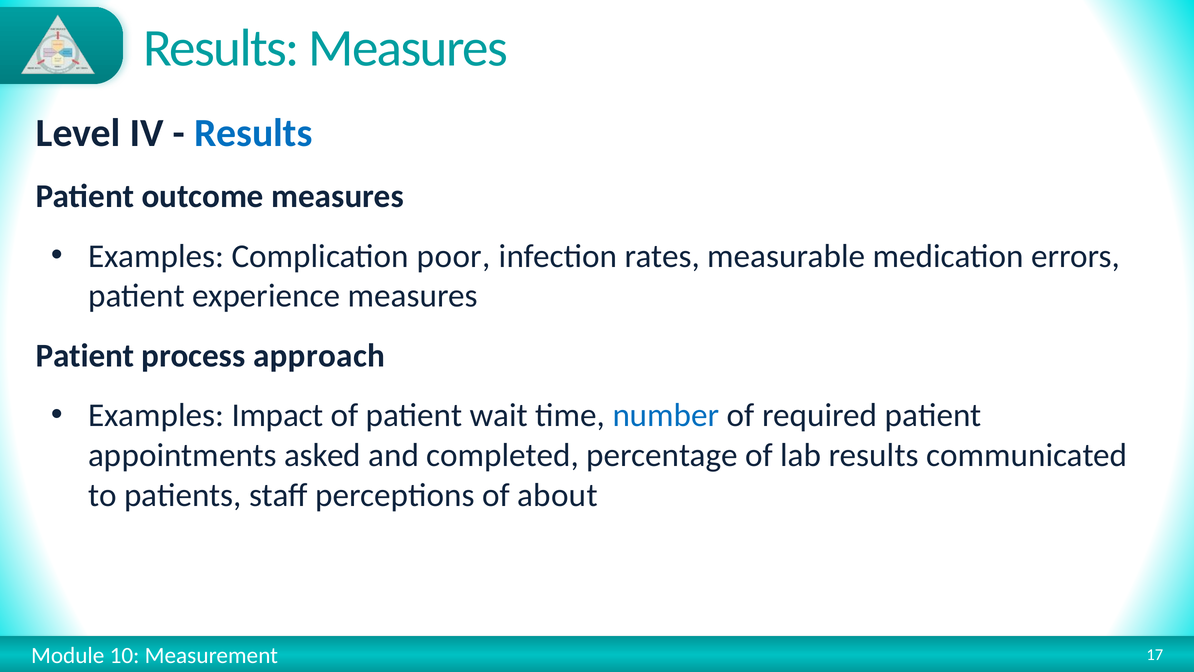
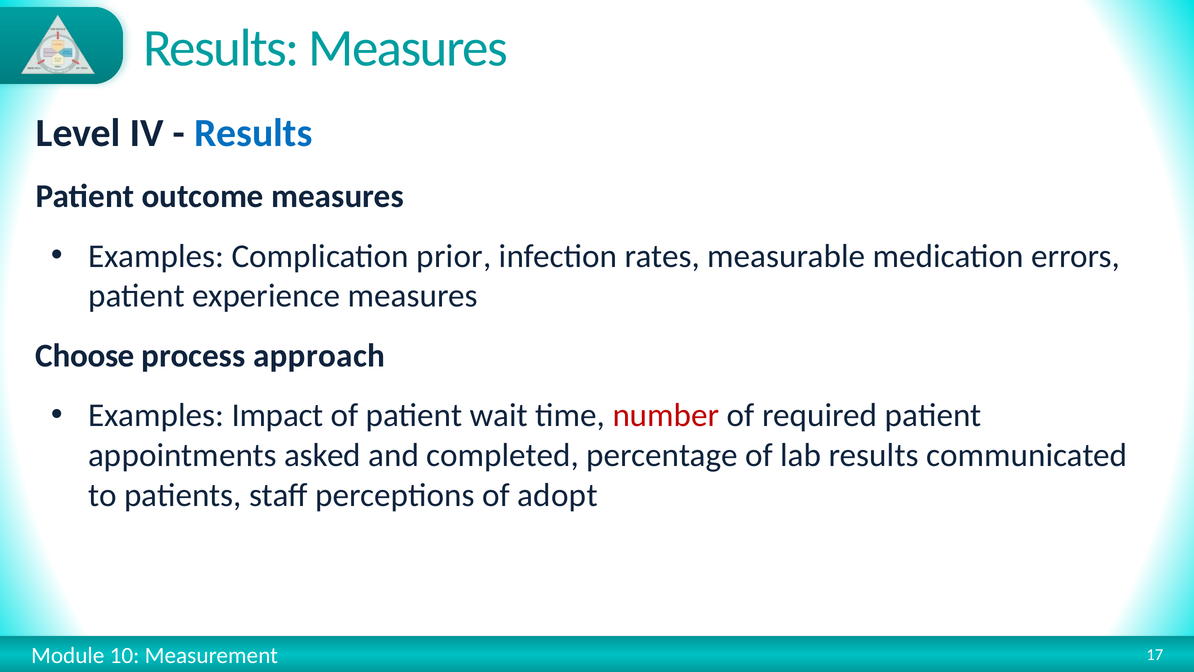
poor: poor -> prior (454, 256)
Patient: Patient -> Choose (85, 356)
number colour: blue -> red (666, 415)
about: about -> adopt (557, 495)
